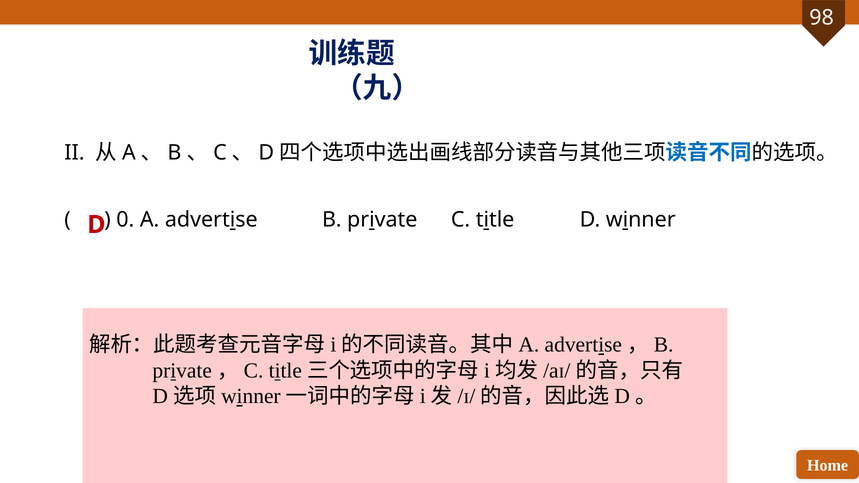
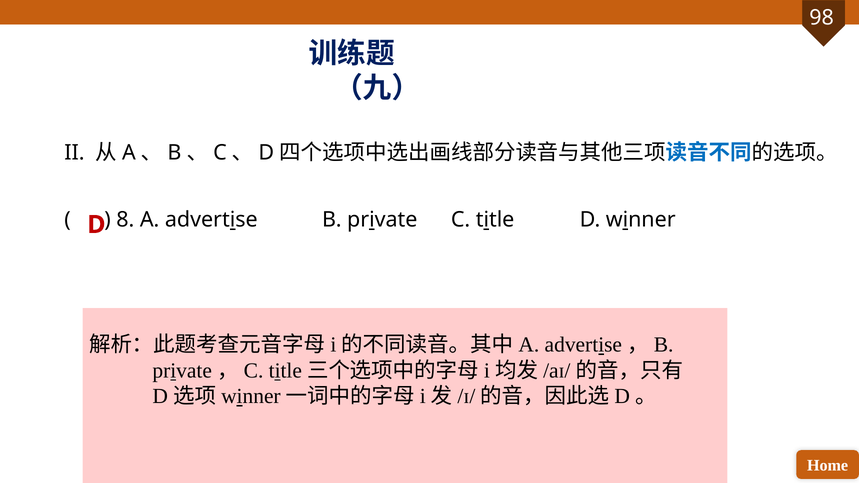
0: 0 -> 8 (125, 220)
